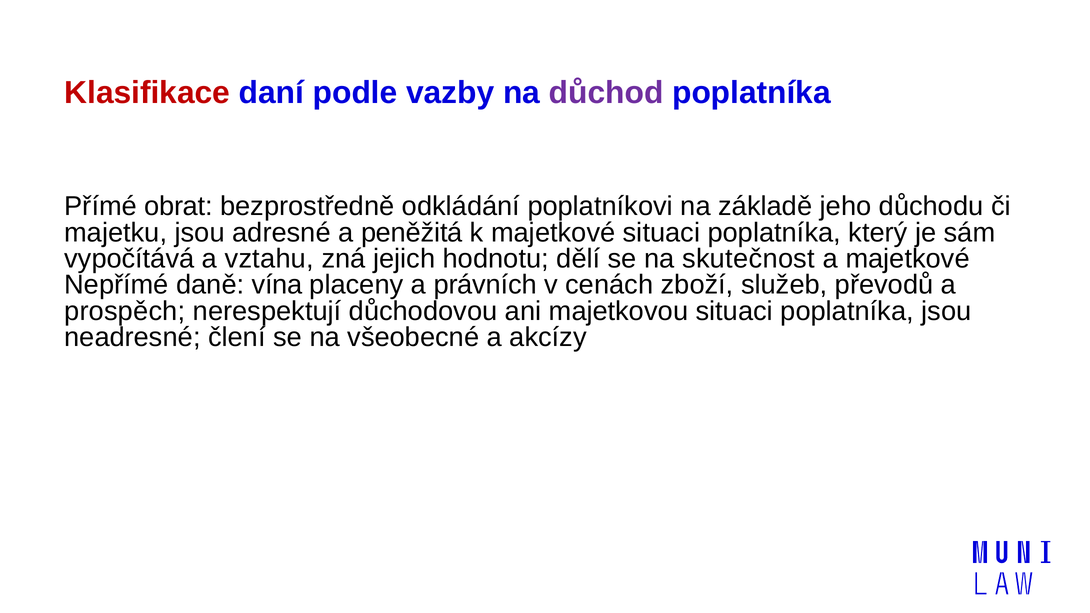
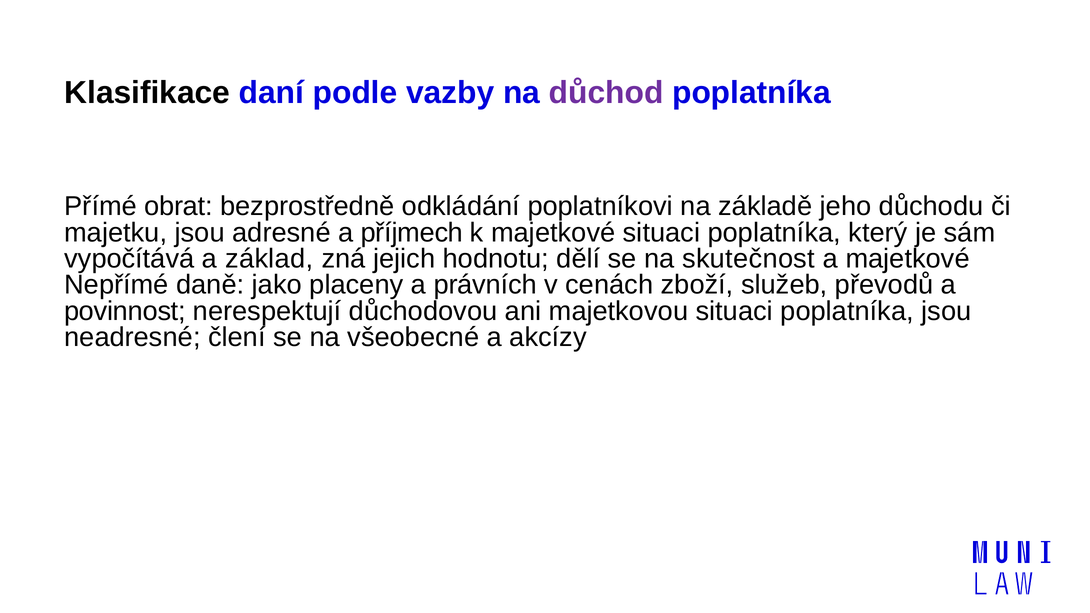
Klasifikace colour: red -> black (147, 93)
peněžitá: peněžitá -> příjmech (412, 233)
vztahu: vztahu -> základ (269, 259)
vína: vína -> jako (277, 285)
prospěch: prospěch -> povinnost (125, 311)
